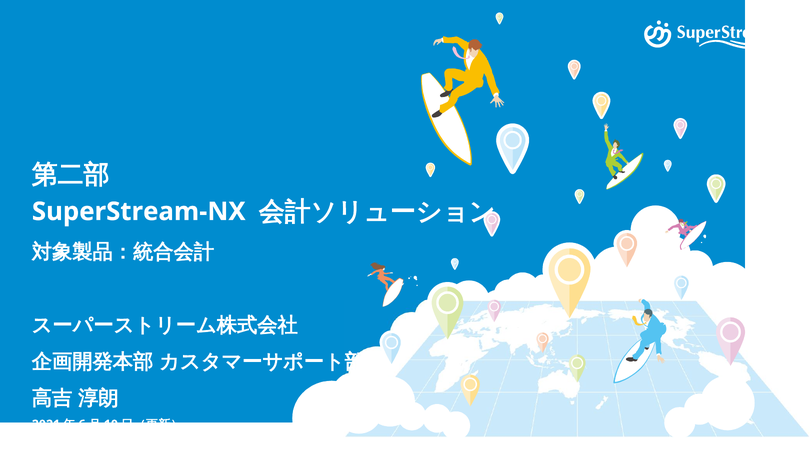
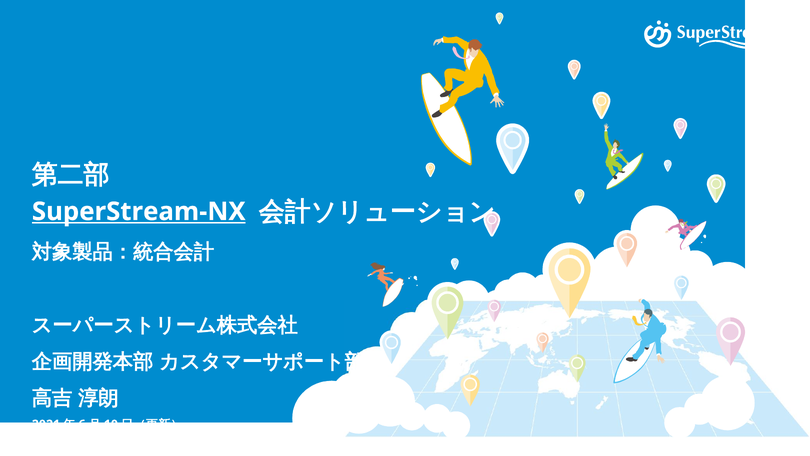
SuperStream-NX underline: none -> present (139, 211)
